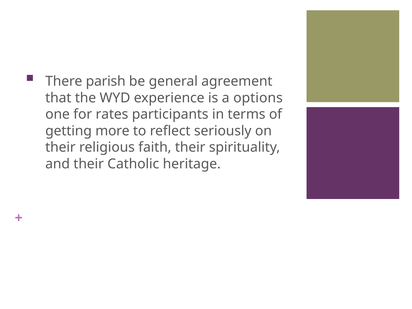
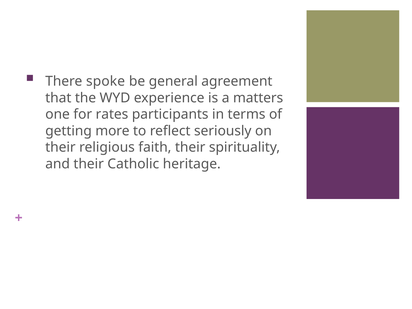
parish: parish -> spoke (106, 81)
options: options -> matters (258, 98)
